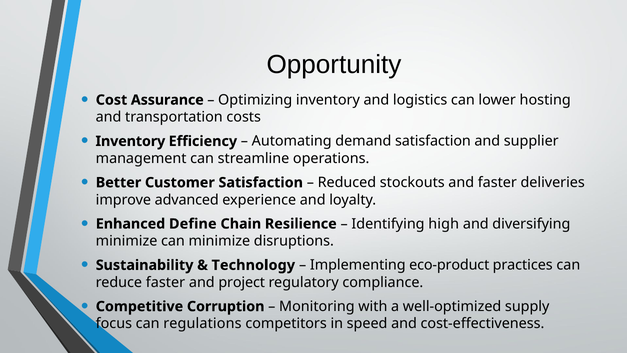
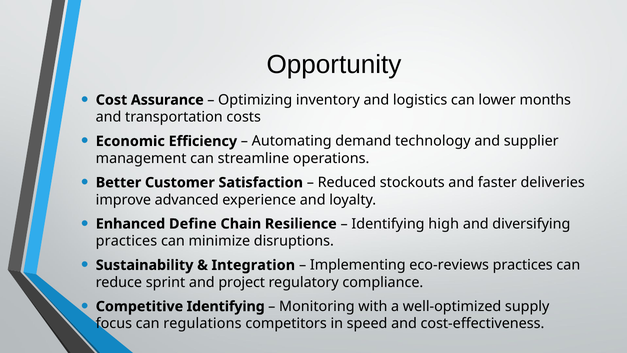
hosting: hosting -> months (545, 100)
Inventory: Inventory -> Economic (130, 141)
demand satisfaction: satisfaction -> technology (433, 141)
minimize: minimize -> practices (126, 241)
Technology: Technology -> Integration (253, 265)
eco-product: eco-product -> eco-reviews (449, 265)
reduce faster: faster -> sprint (166, 282)
Competitive Corruption: Corruption -> Identifying (226, 306)
